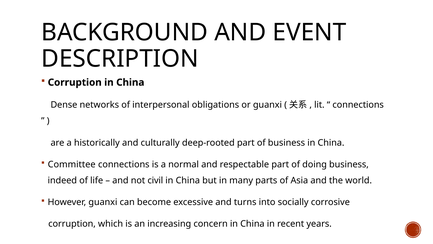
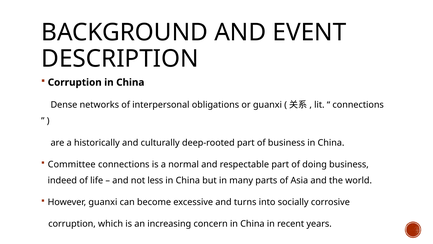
civil: civil -> less (155, 180)
